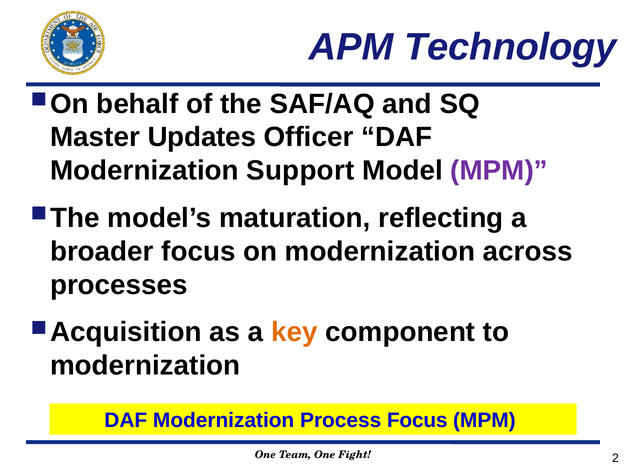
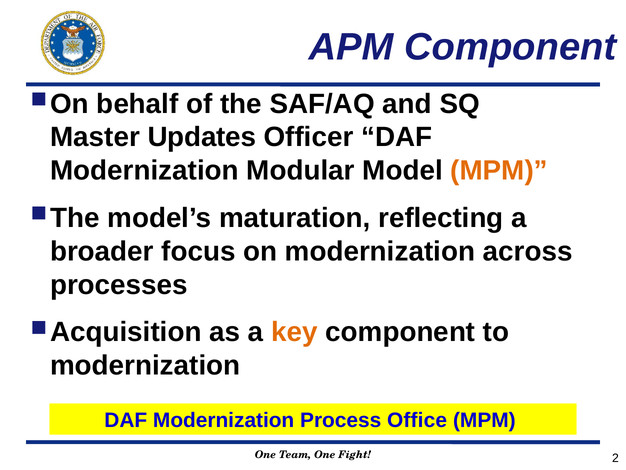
APM Technology: Technology -> Component (510, 47)
Support: Support -> Modular (301, 171)
MPM colour: purple -> orange (499, 171)
Process Focus: Focus -> Office (417, 420)
